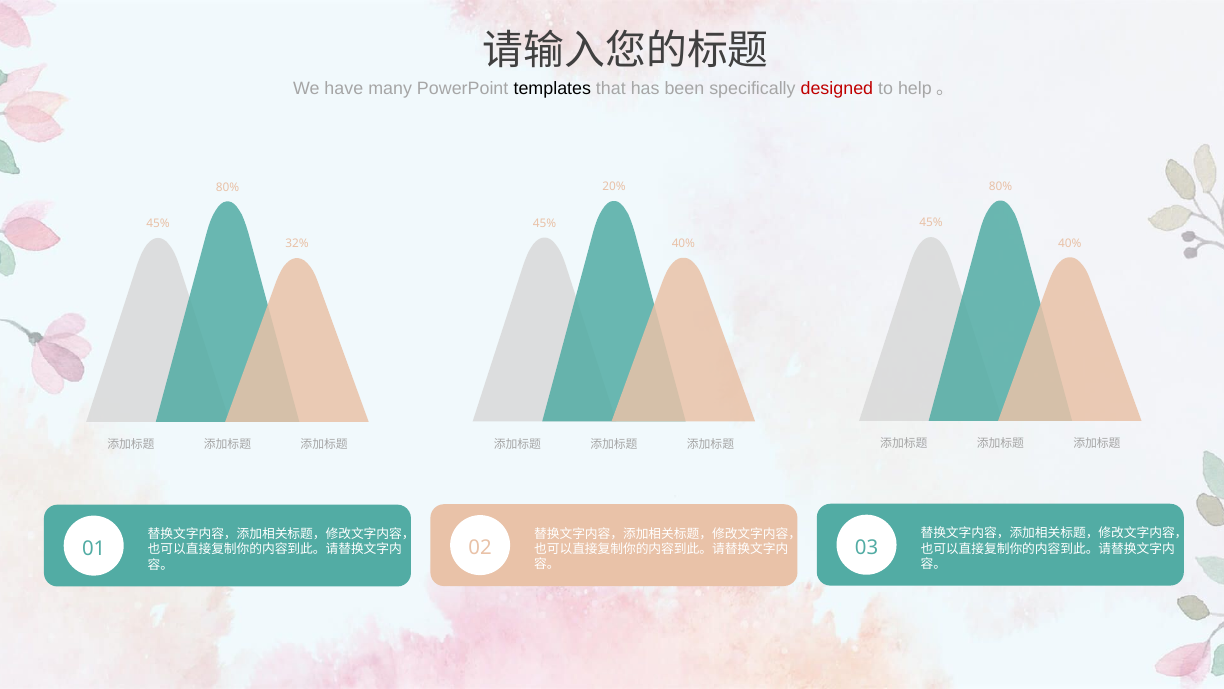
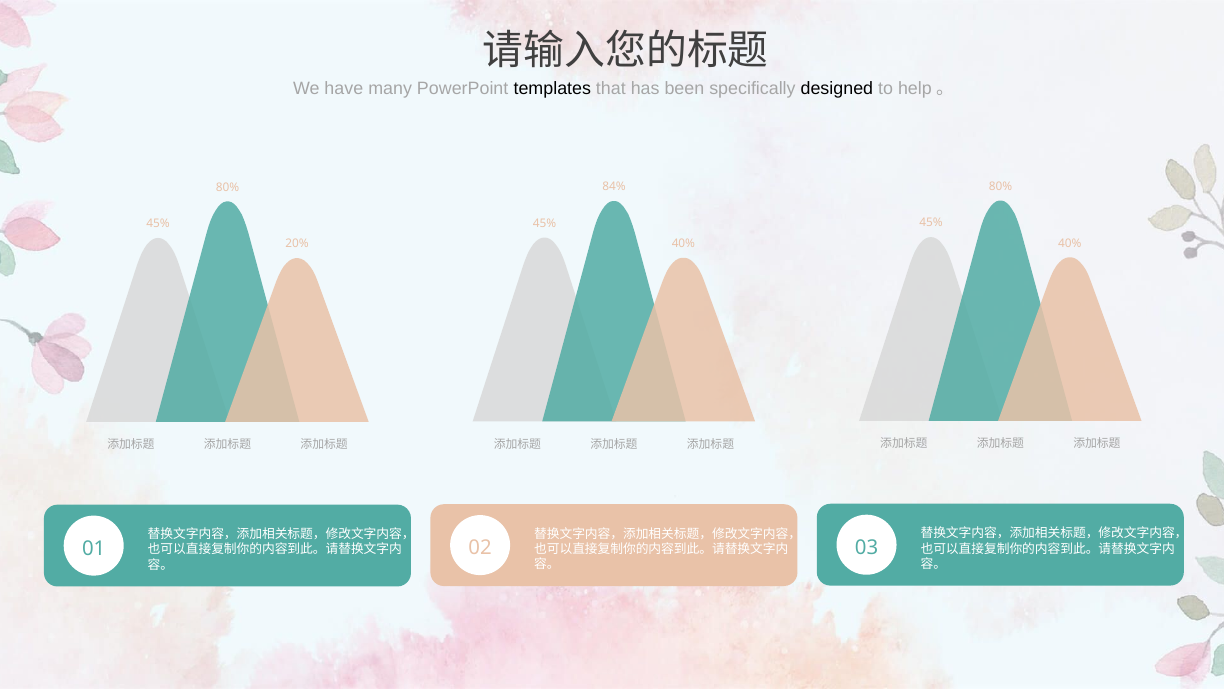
designed colour: red -> black (837, 89)
20%: 20% -> 84% (614, 187)
32%: 32% -> 20% (297, 244)
